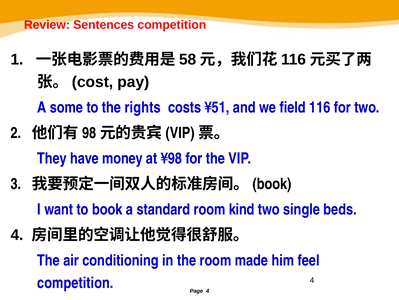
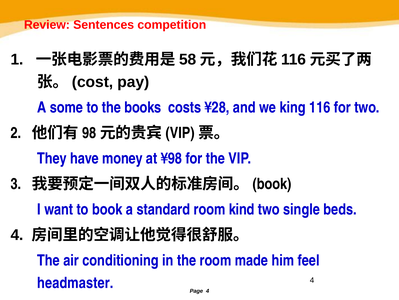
rights: rights -> books (143, 107)
¥51: ¥51 -> ¥28 (217, 107)
field: field -> king (293, 107)
competition: competition -> headmaster (75, 282)
